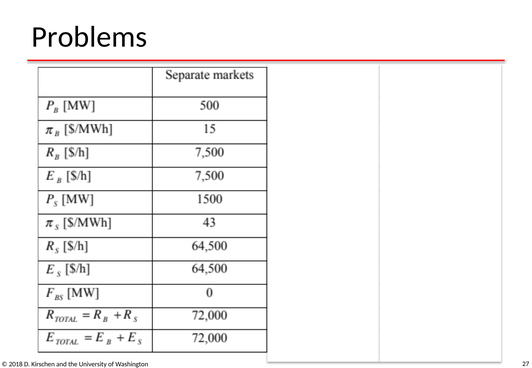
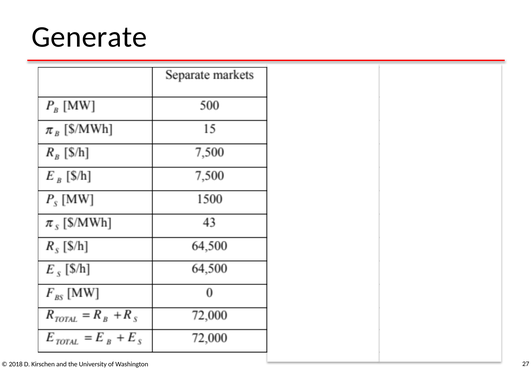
Problems: Problems -> Generate (89, 37)
